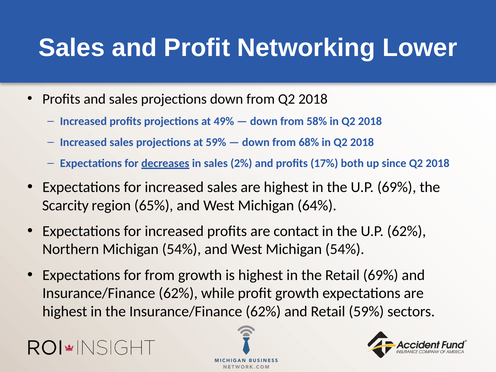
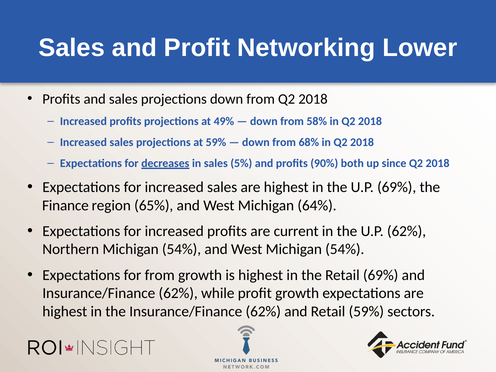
2%: 2% -> 5% (241, 163)
17%: 17% -> 90% (324, 163)
Scarcity: Scarcity -> Finance (65, 205)
contact: contact -> current (296, 231)
